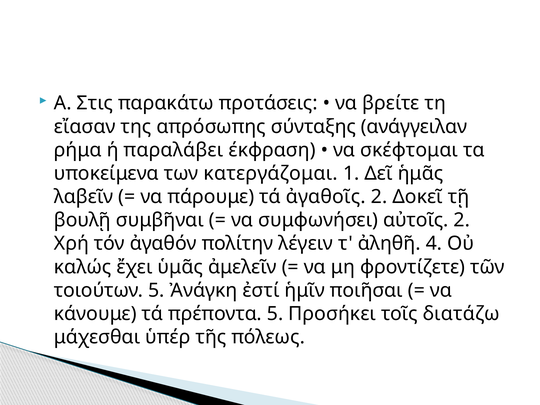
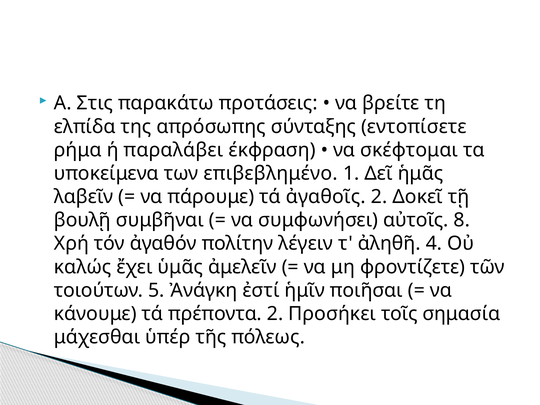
εἴασαν: εἴασαν -> ελπίδα (85, 127)
ανάγγειλαν: ανάγγειλαν -> εντοπίσετε (414, 127)
κατεργάζομαι: κατεργάζομαι -> επιβεβλημένο (271, 173)
αὐτοῖς 2: 2 -> 8 (462, 220)
πρέποντα 5: 5 -> 2 (275, 314)
διατάζω: διατάζω -> σημασία (461, 314)
